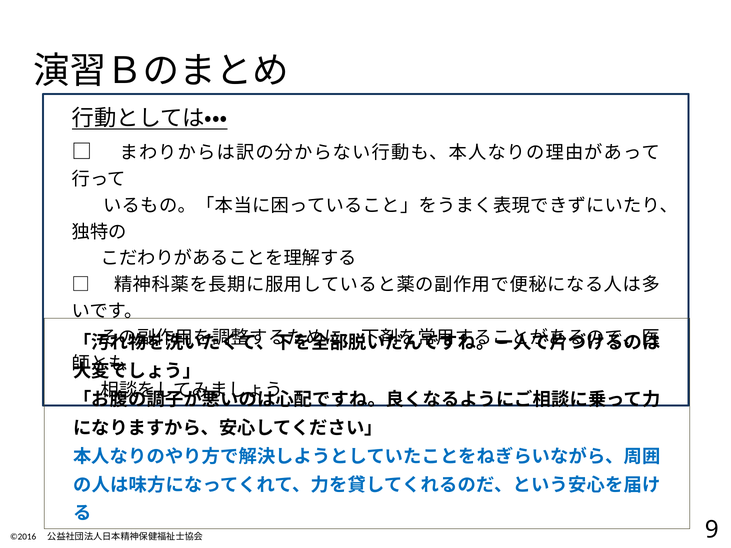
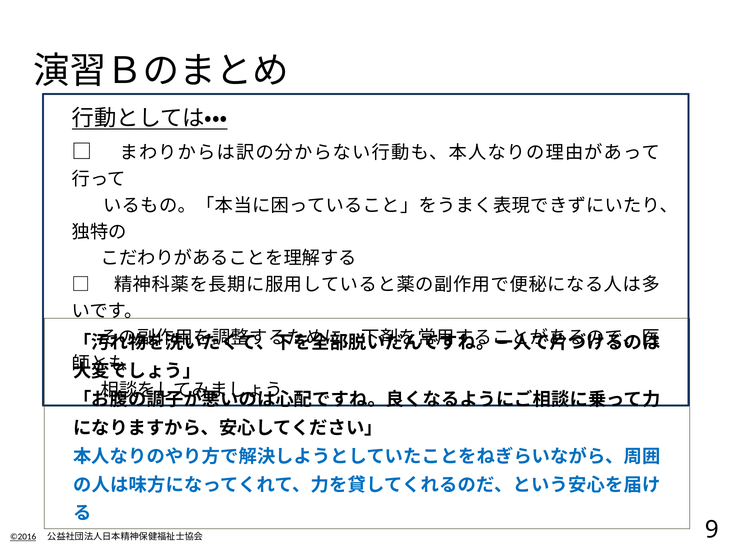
©2016 underline: none -> present (23, 537)
